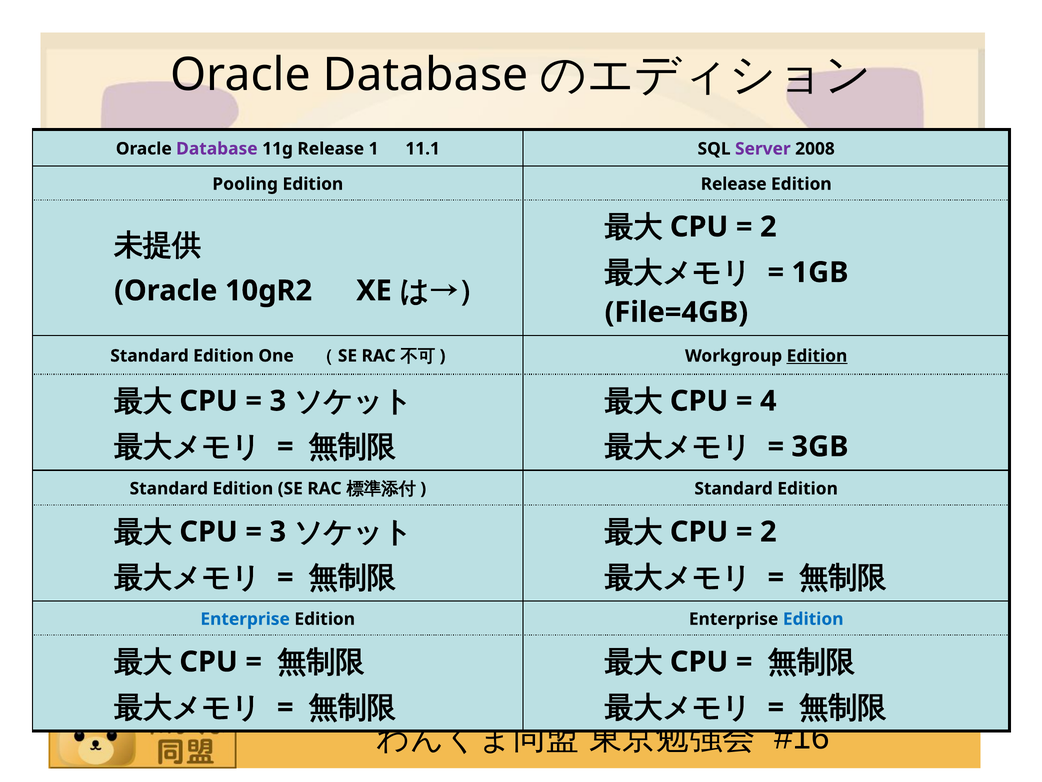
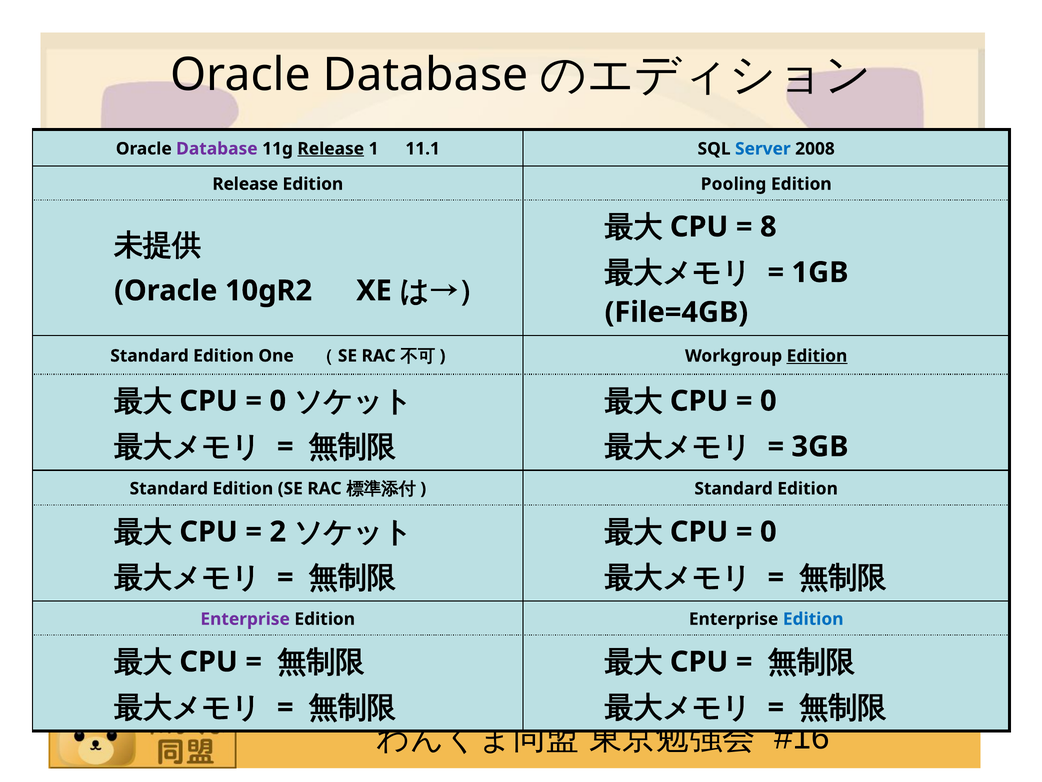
Release underline: none -> present (331, 149)
Server colour: purple -> blue (763, 149)
Pooling: Pooling -> Release (245, 184)
Edition Release: Release -> Pooling (734, 184)
2: 2 -> 8 (768, 227)
3: 3 -> 0 (278, 401)
4: 4 -> 0 (768, 401)
3: 3 -> 2 (278, 532)
2: 2 -> 0 (768, 532)
Enterprise colour: blue -> purple (245, 619)
